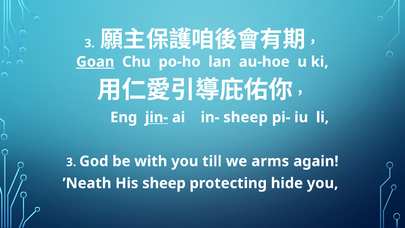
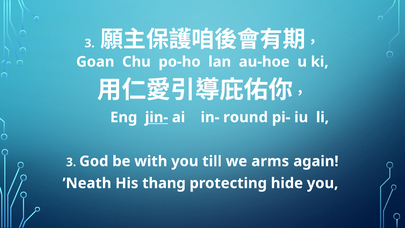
Goan underline: present -> none (95, 62)
in- sheep: sheep -> round (246, 117)
His sheep: sheep -> thang (164, 183)
